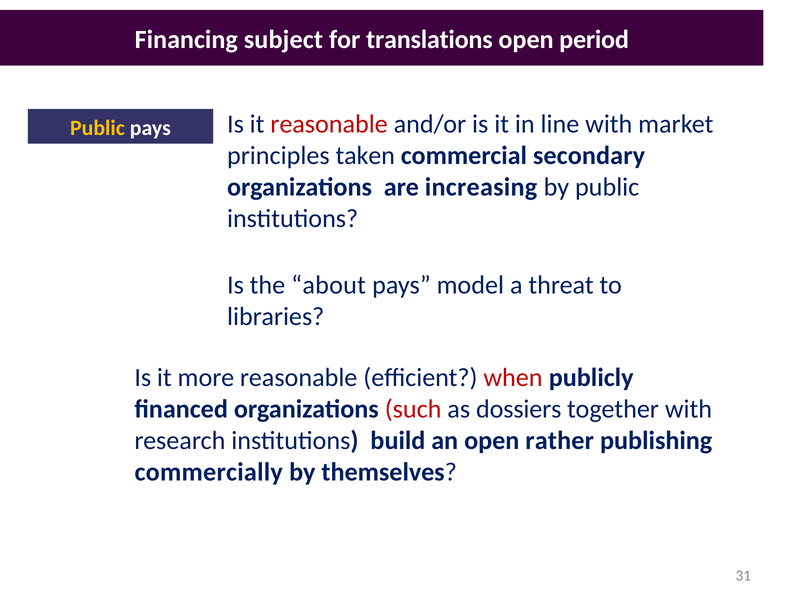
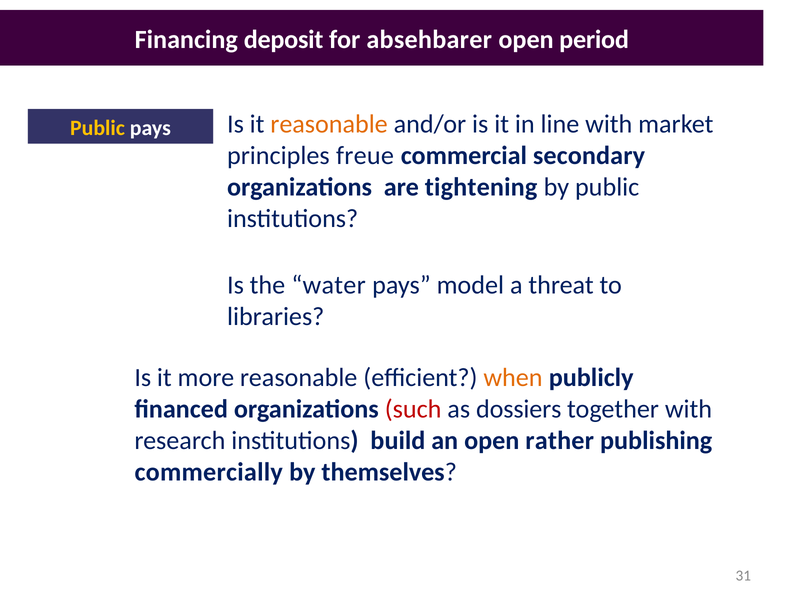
subject: subject -> deposit (284, 40)
translations: translations -> absehbarer (429, 40)
reasonable colour: red -> orange (329, 124)
taken: taken -> freue (365, 156)
increasing: increasing -> tightening (481, 187)
about: about -> water (329, 285)
when colour: red -> orange (513, 378)
